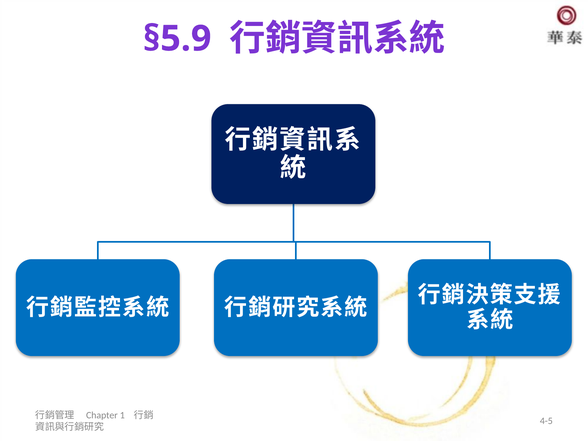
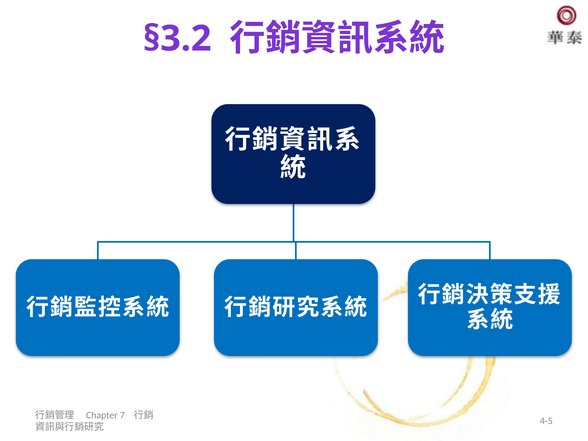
§5.9: §5.9 -> §3.2 (177, 39)
1: 1 -> 7 (122, 415)
